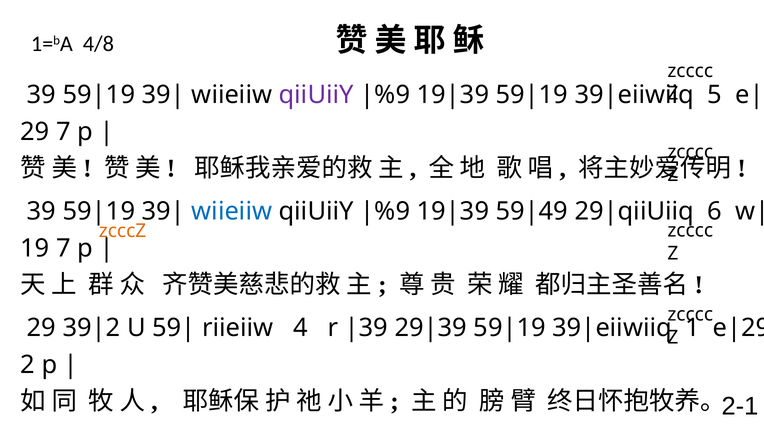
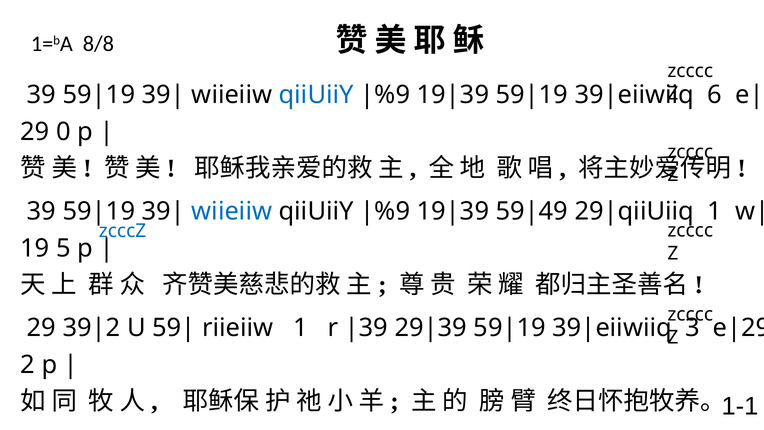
4/8: 4/8 -> 8/8 (98, 44)
qiiUiiY colour: purple -> blue (316, 95)
5: 5 -> 6 (715, 95)
29 7: 7 -> 0 (63, 132)
6: 6 -> 1 (715, 211)
zcccZ colour: orange -> blue (123, 231)
19 7: 7 -> 5 (63, 248)
riieiiw 4: 4 -> 1 (300, 328)
1: 1 -> 3 (692, 328)
2-1: 2-1 -> 1-1 (740, 406)
